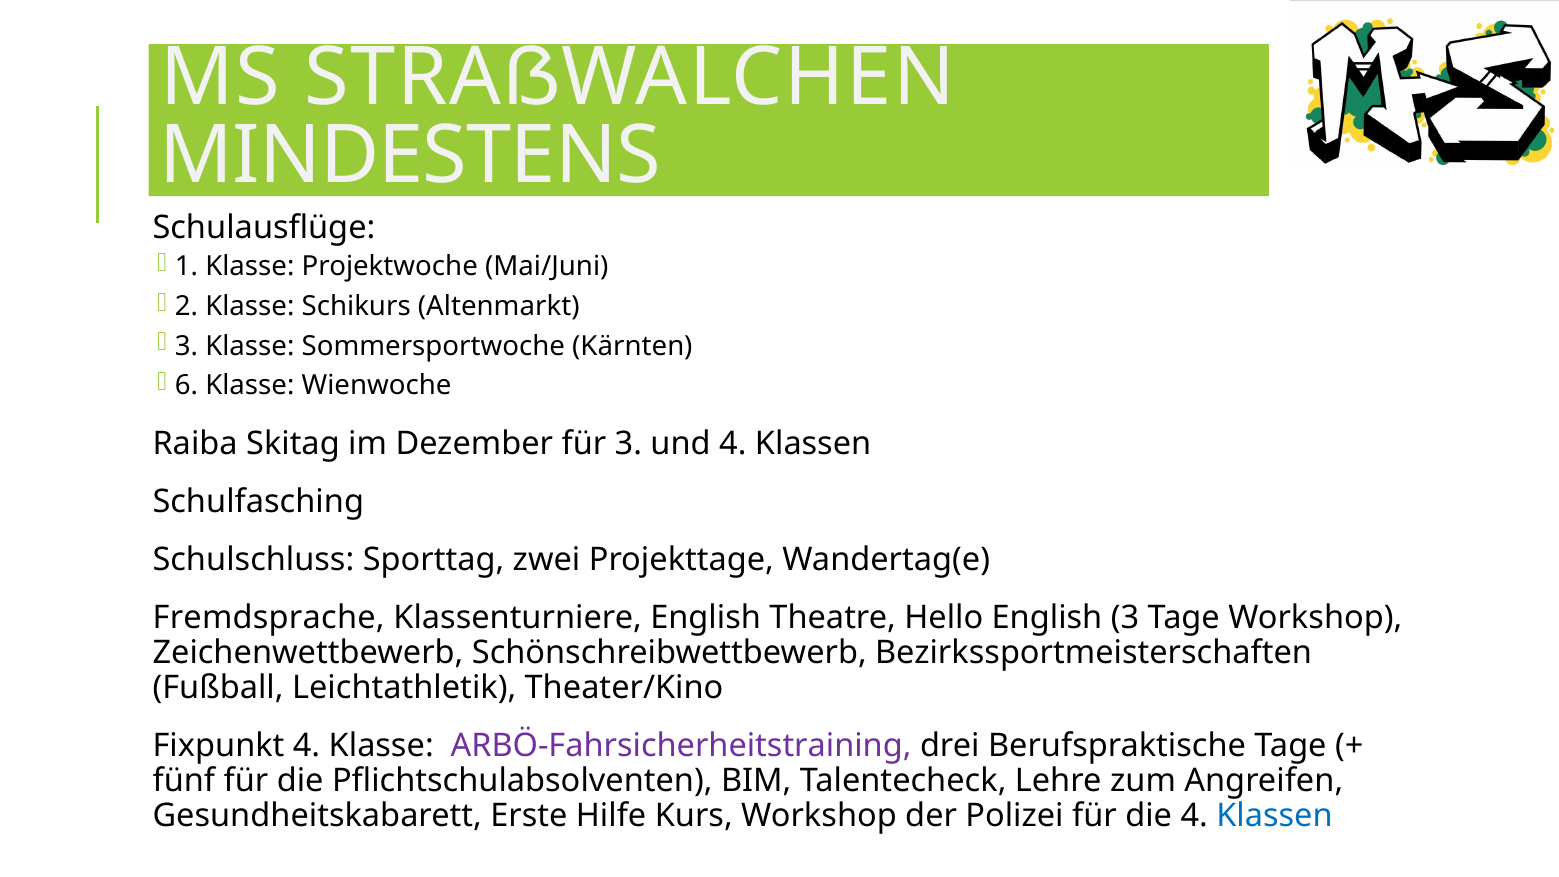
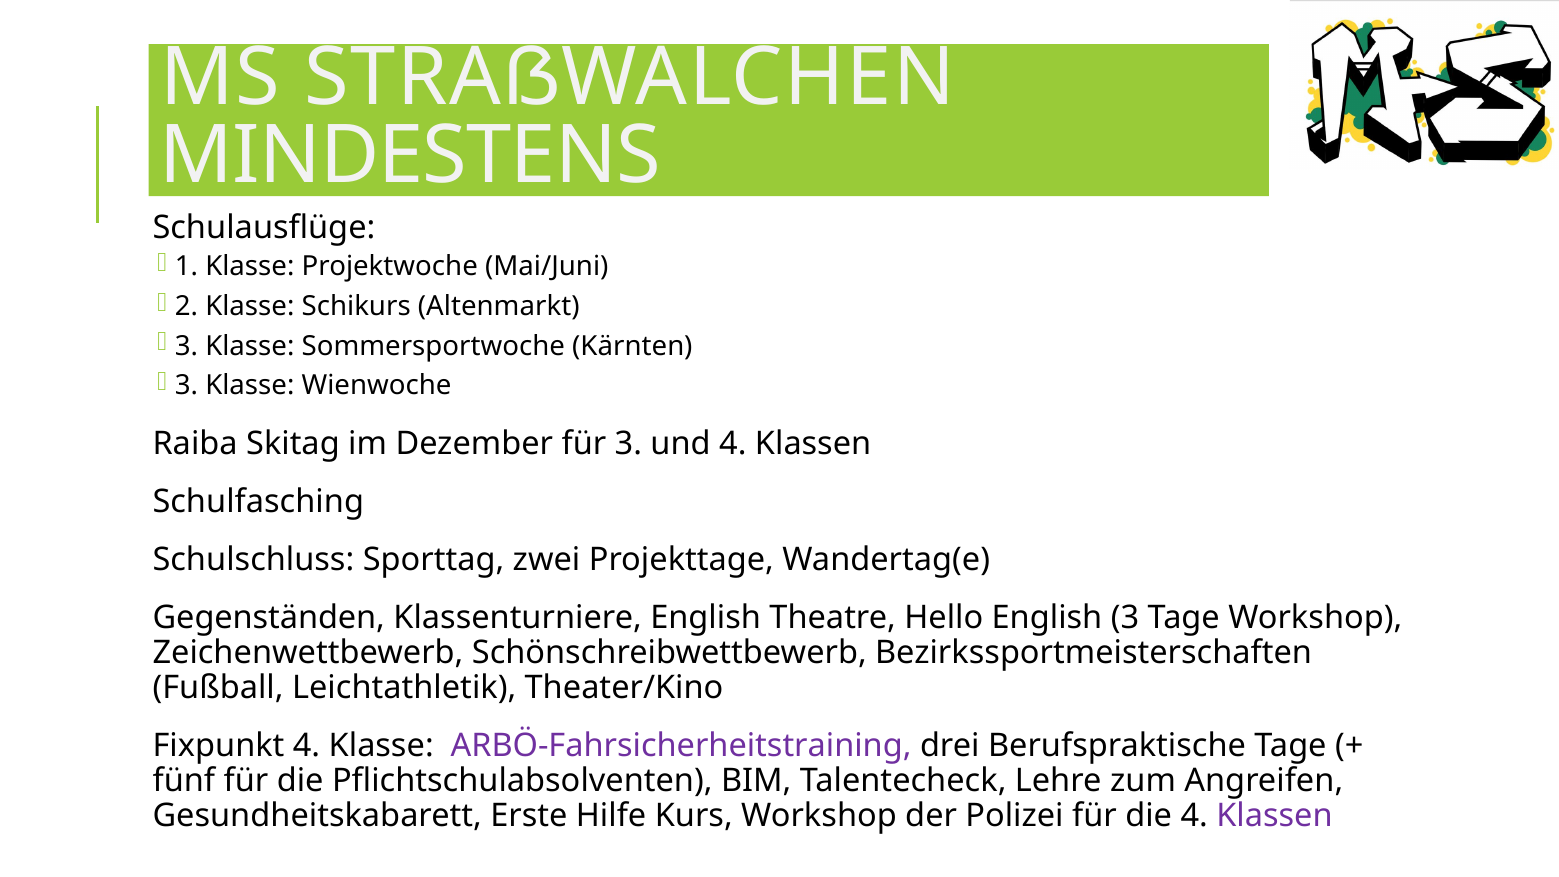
6: 6 -> 3 (186, 386)
Fremdsprache: Fremdsprache -> Gegenständen (269, 617)
Klassen colour: blue -> purple (1274, 816)
